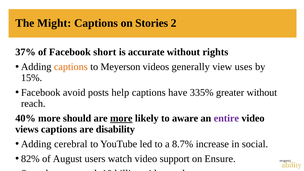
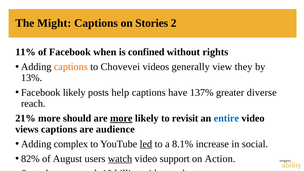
37%: 37% -> 11% (25, 52)
short: short -> when (105, 52)
accurate: accurate -> confined (146, 52)
Meyerson: Meyerson -> Chovevei (120, 67)
uses: uses -> they (244, 67)
15%: 15% -> 13% (32, 78)
Facebook avoid: avoid -> likely (74, 93)
335%: 335% -> 137% (202, 93)
greater without: without -> diverse (262, 93)
40%: 40% -> 21% (25, 118)
aware: aware -> revisit (185, 118)
entire colour: purple -> blue (226, 118)
disability: disability -> audience (115, 129)
cerebral: cerebral -> complex (71, 144)
led underline: none -> present (146, 144)
8.7%: 8.7% -> 8.1% (183, 144)
watch underline: none -> present (120, 159)
Ensure: Ensure -> Action (220, 159)
